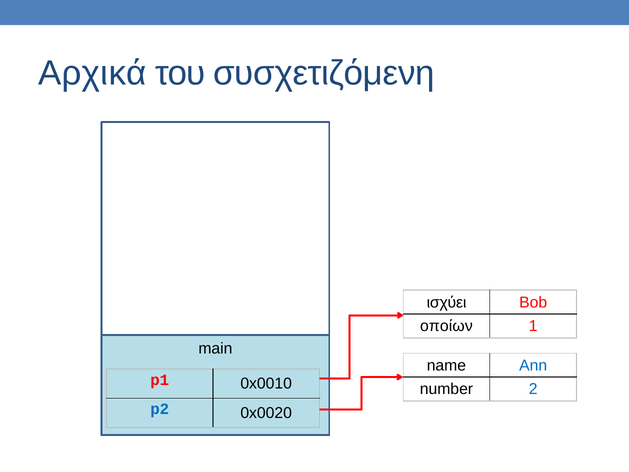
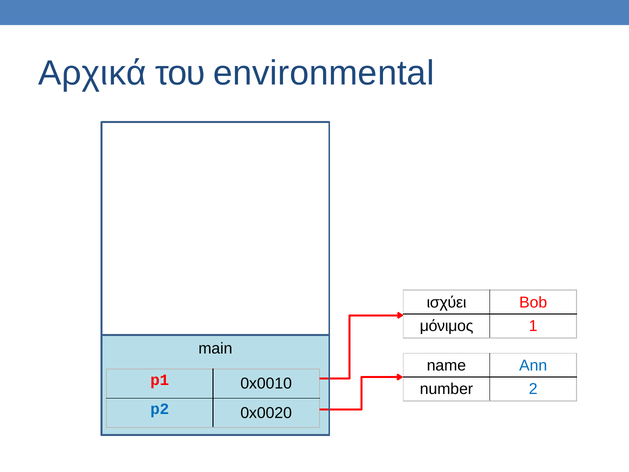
συσχετιζόμενη: συσχετιζόμενη -> environmental (324, 73)
οποίων: οποίων -> μόνιμος (447, 326)
